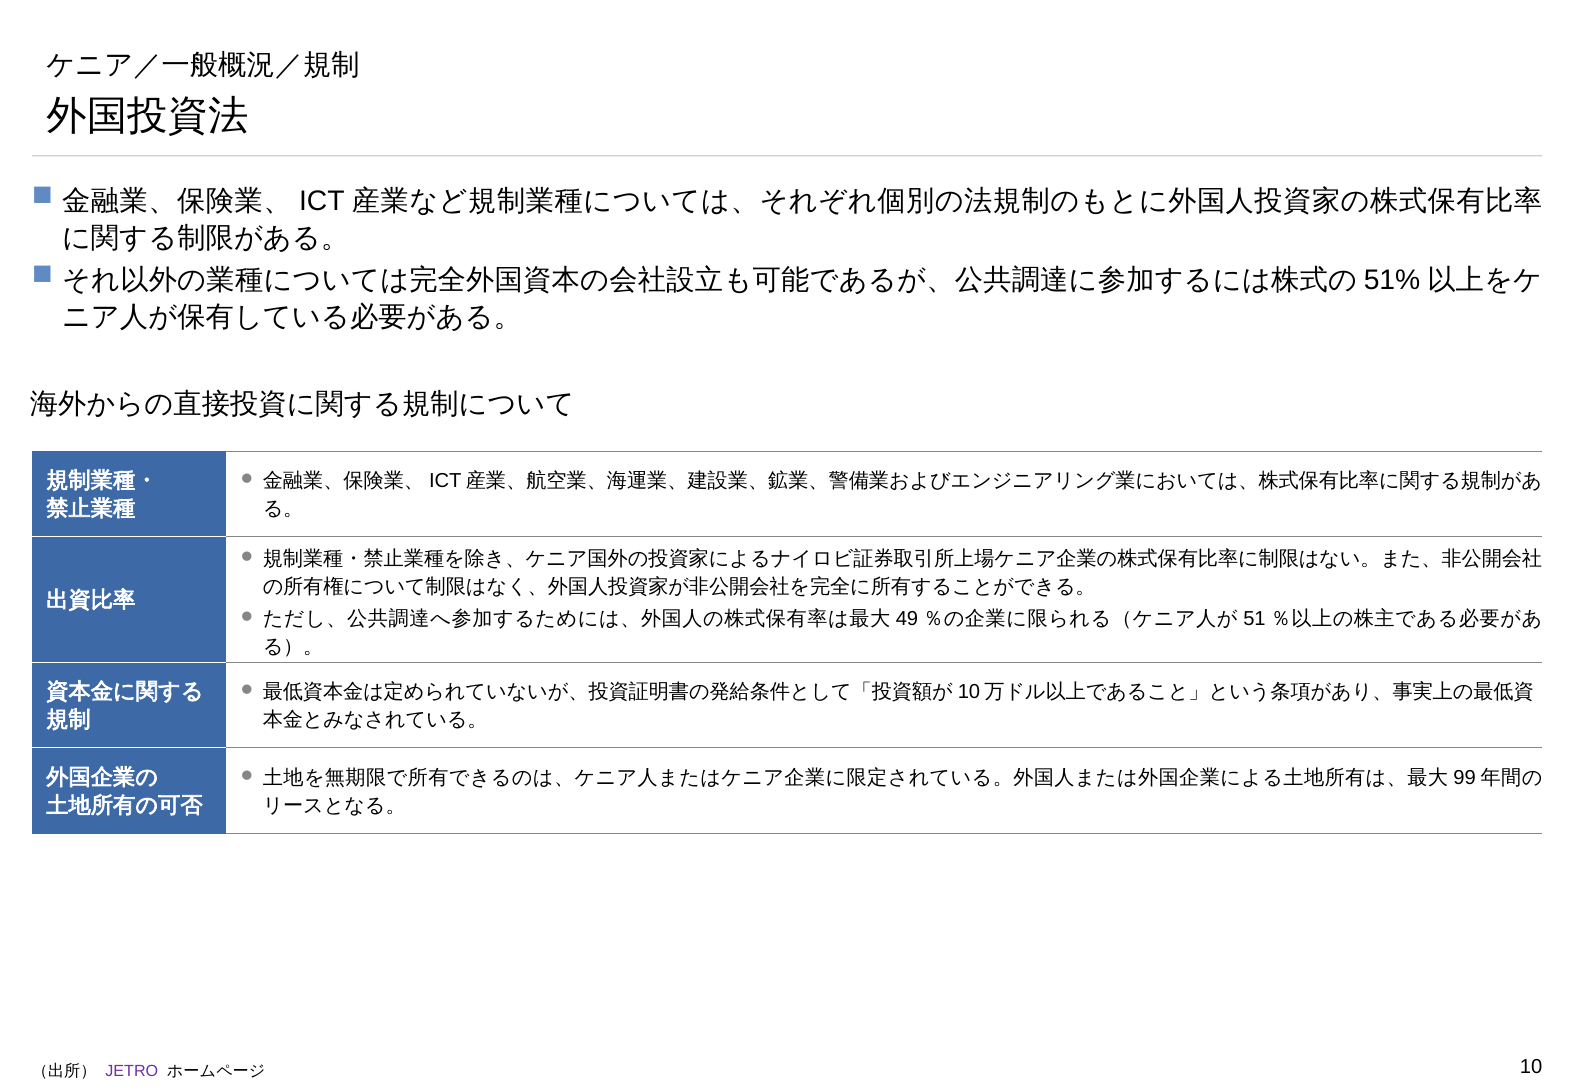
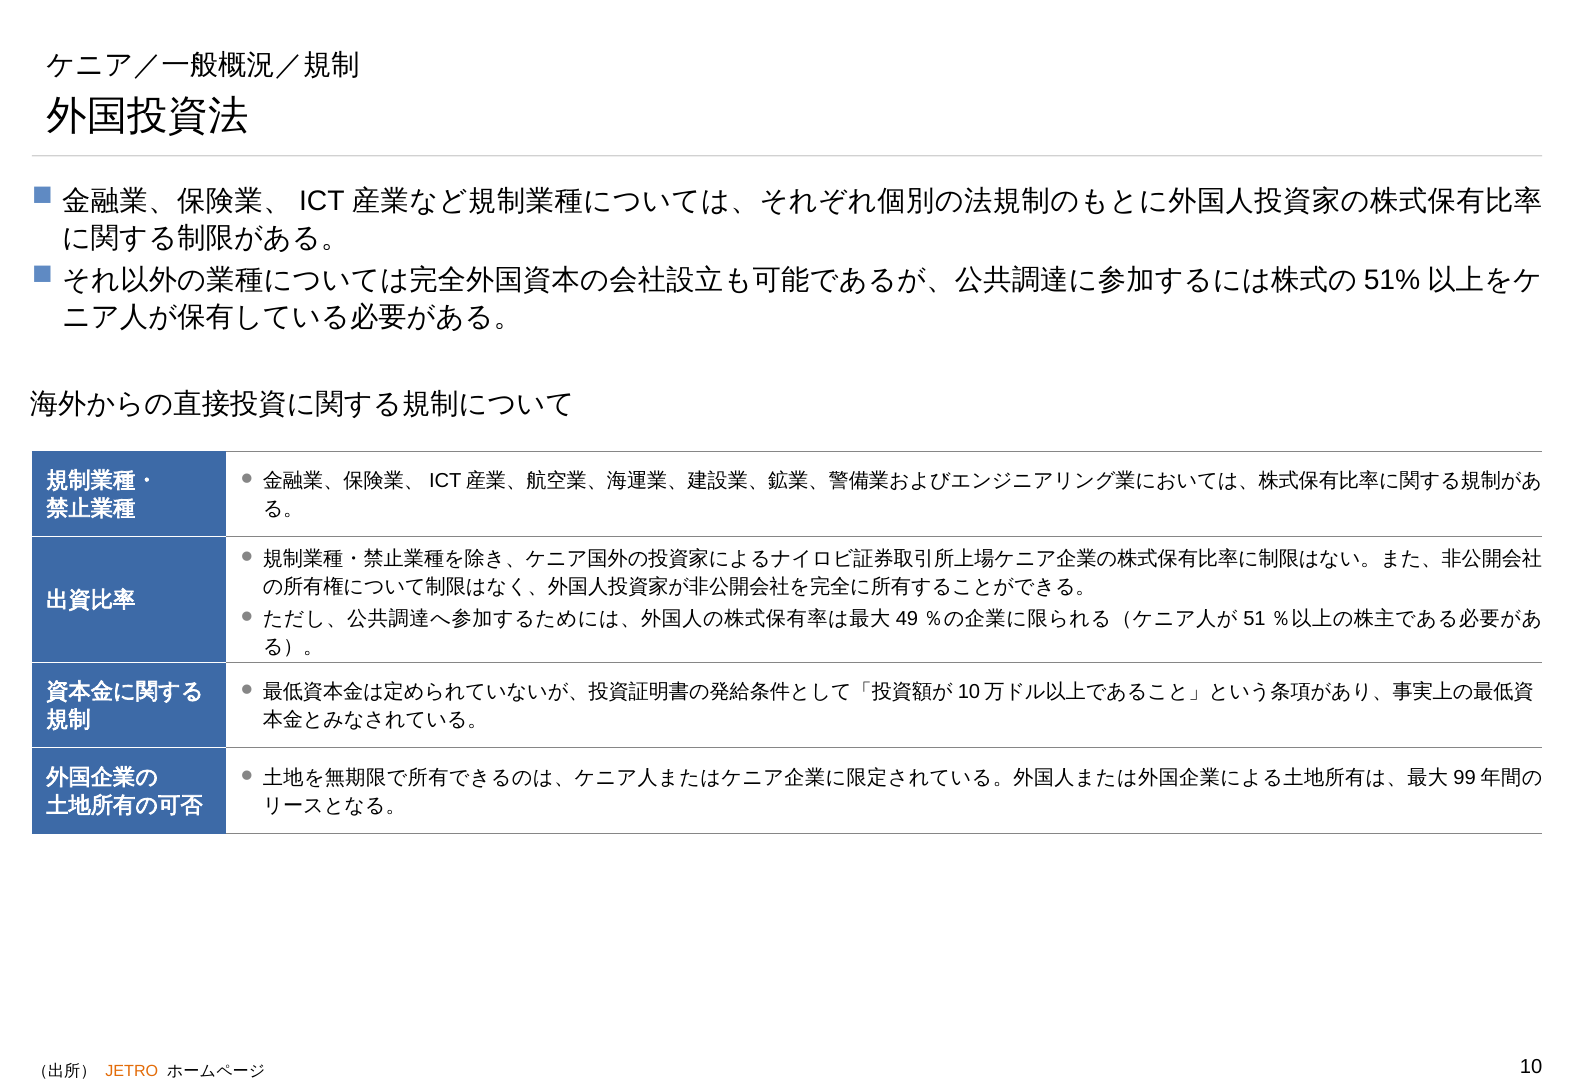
JETRO colour: purple -> orange (132, 1070)
